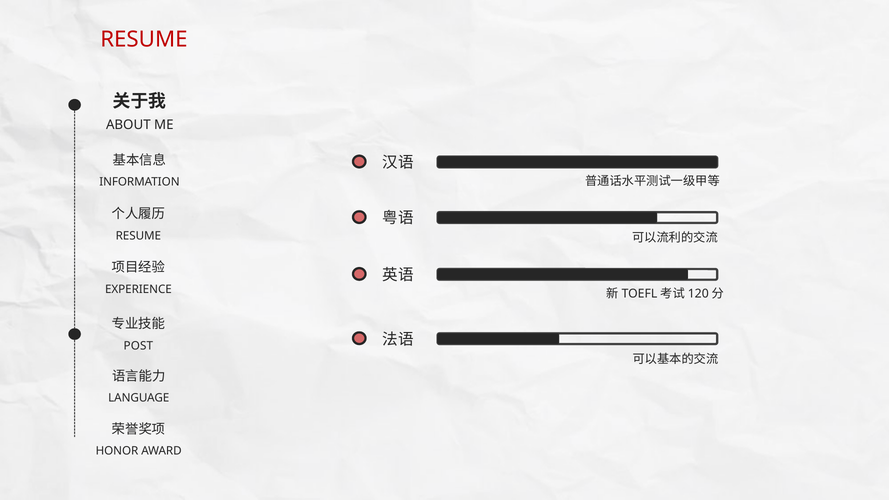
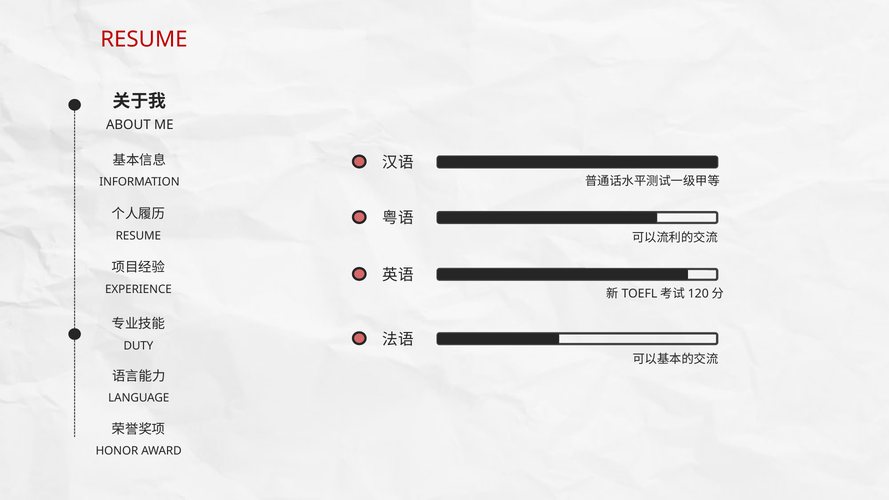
POST: POST -> DUTY (138, 346)
